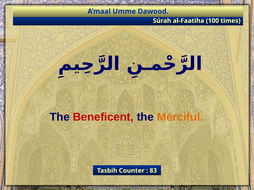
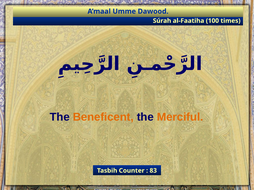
Beneficent colour: red -> orange (103, 117)
